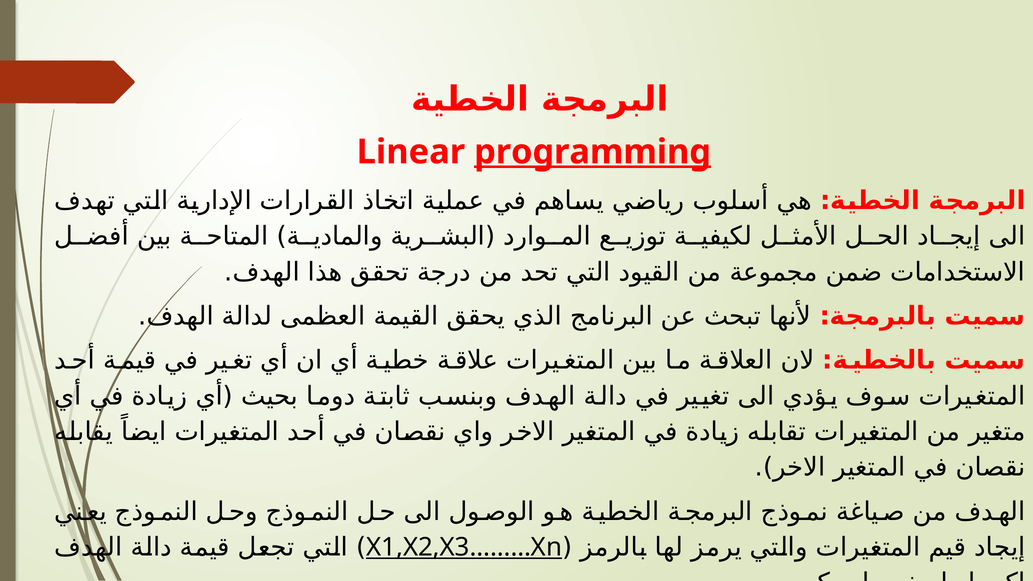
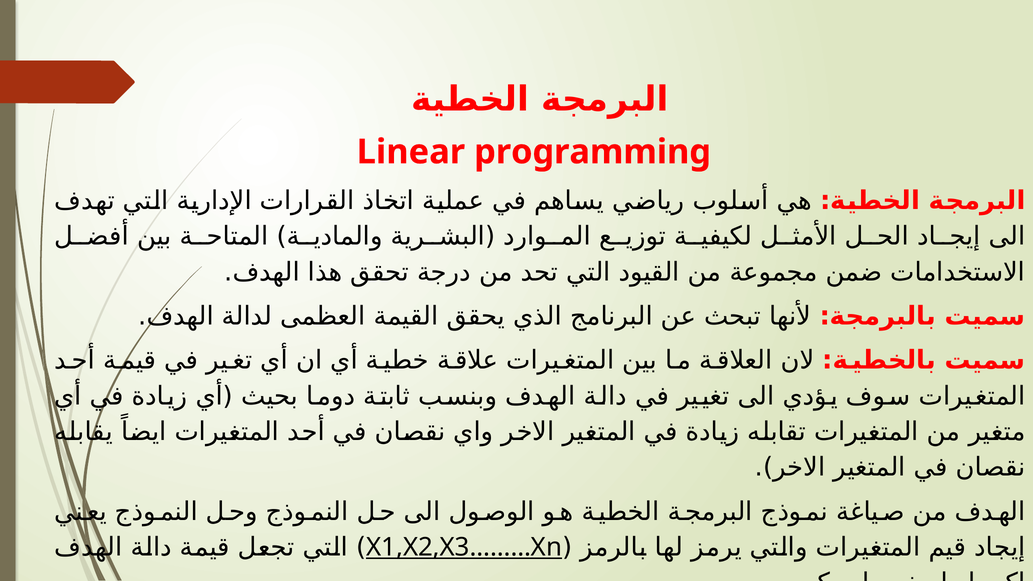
programming underline: present -> none (593, 152)
